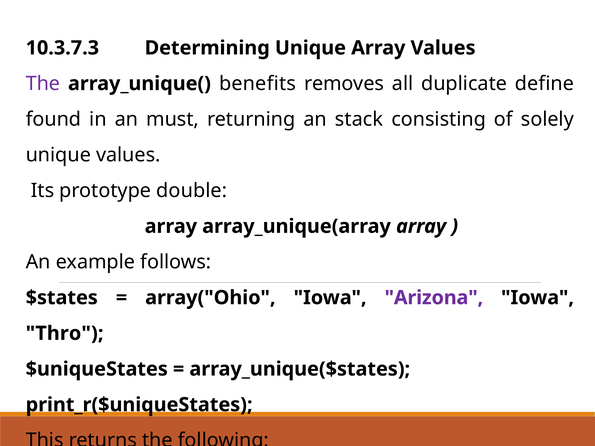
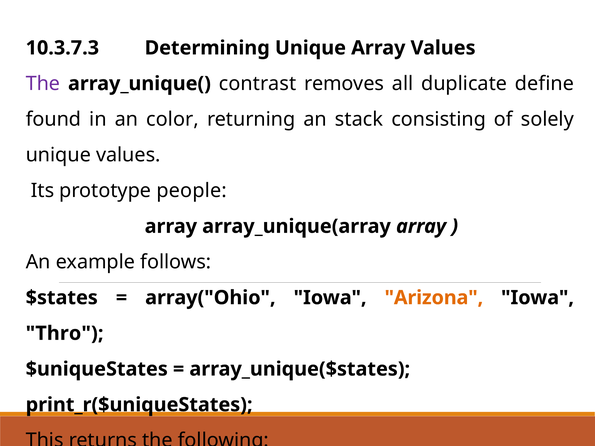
benefits: benefits -> contrast (258, 84)
must: must -> color (172, 119)
double: double -> people (192, 191)
Arizona colour: purple -> orange (434, 298)
